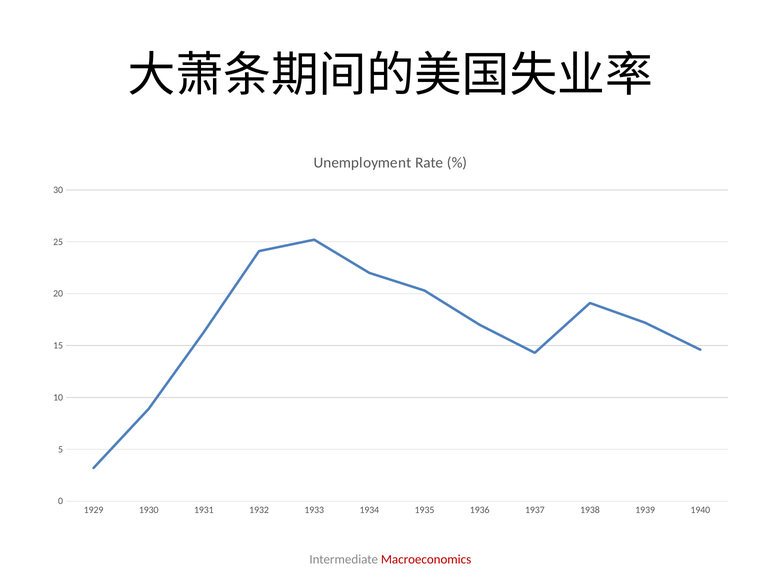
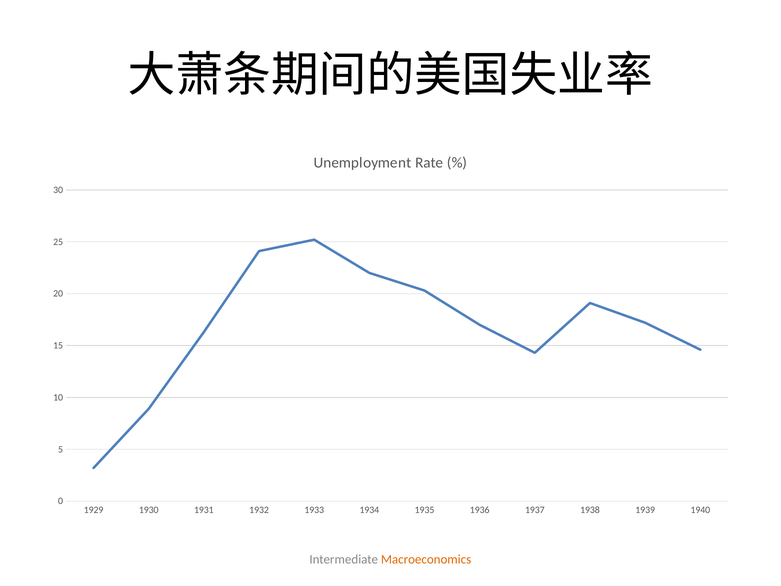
Macroeconomics colour: red -> orange (426, 559)
